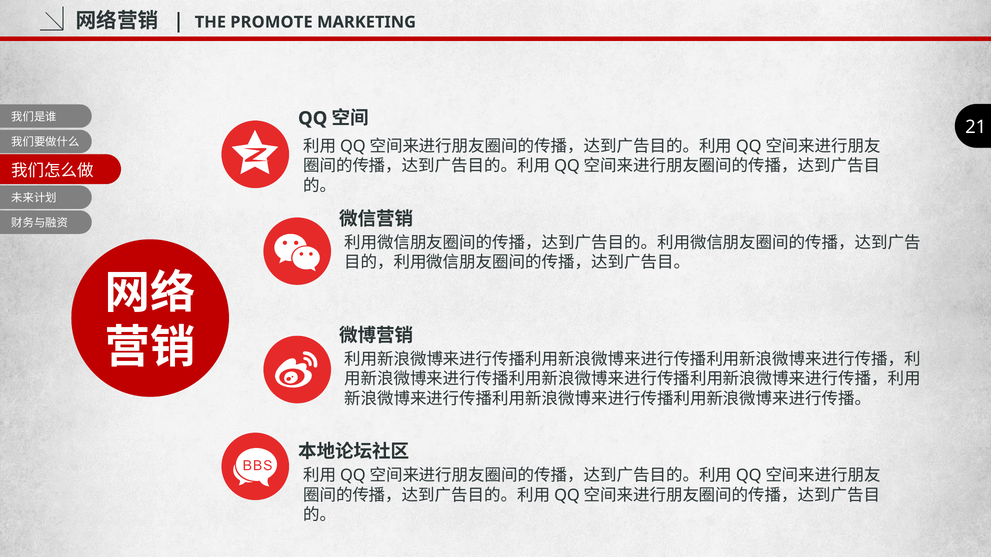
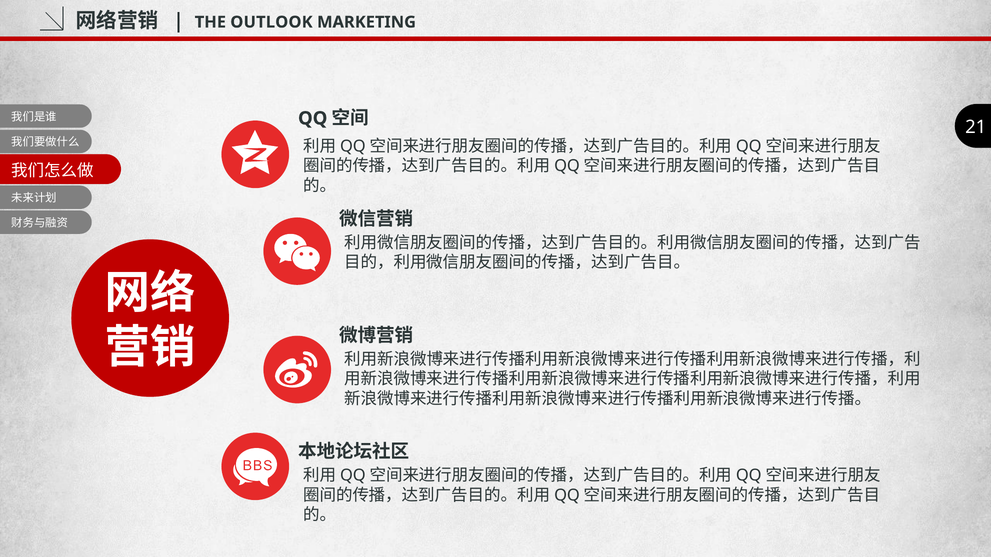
PROMOTE: PROMOTE -> OUTLOOK (271, 22)
